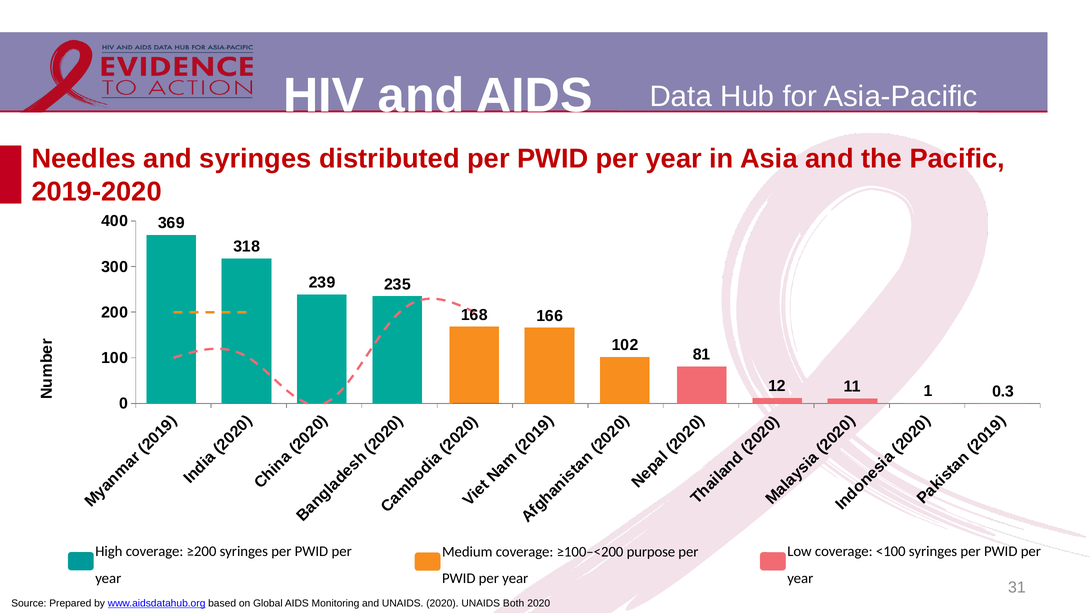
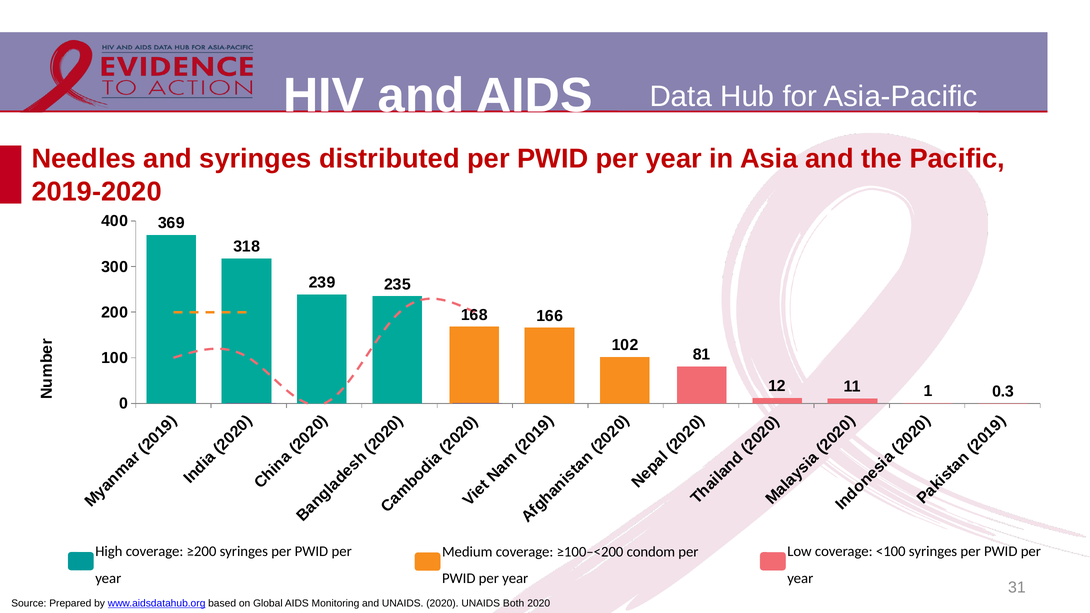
purpose: purpose -> condom (651, 552)
